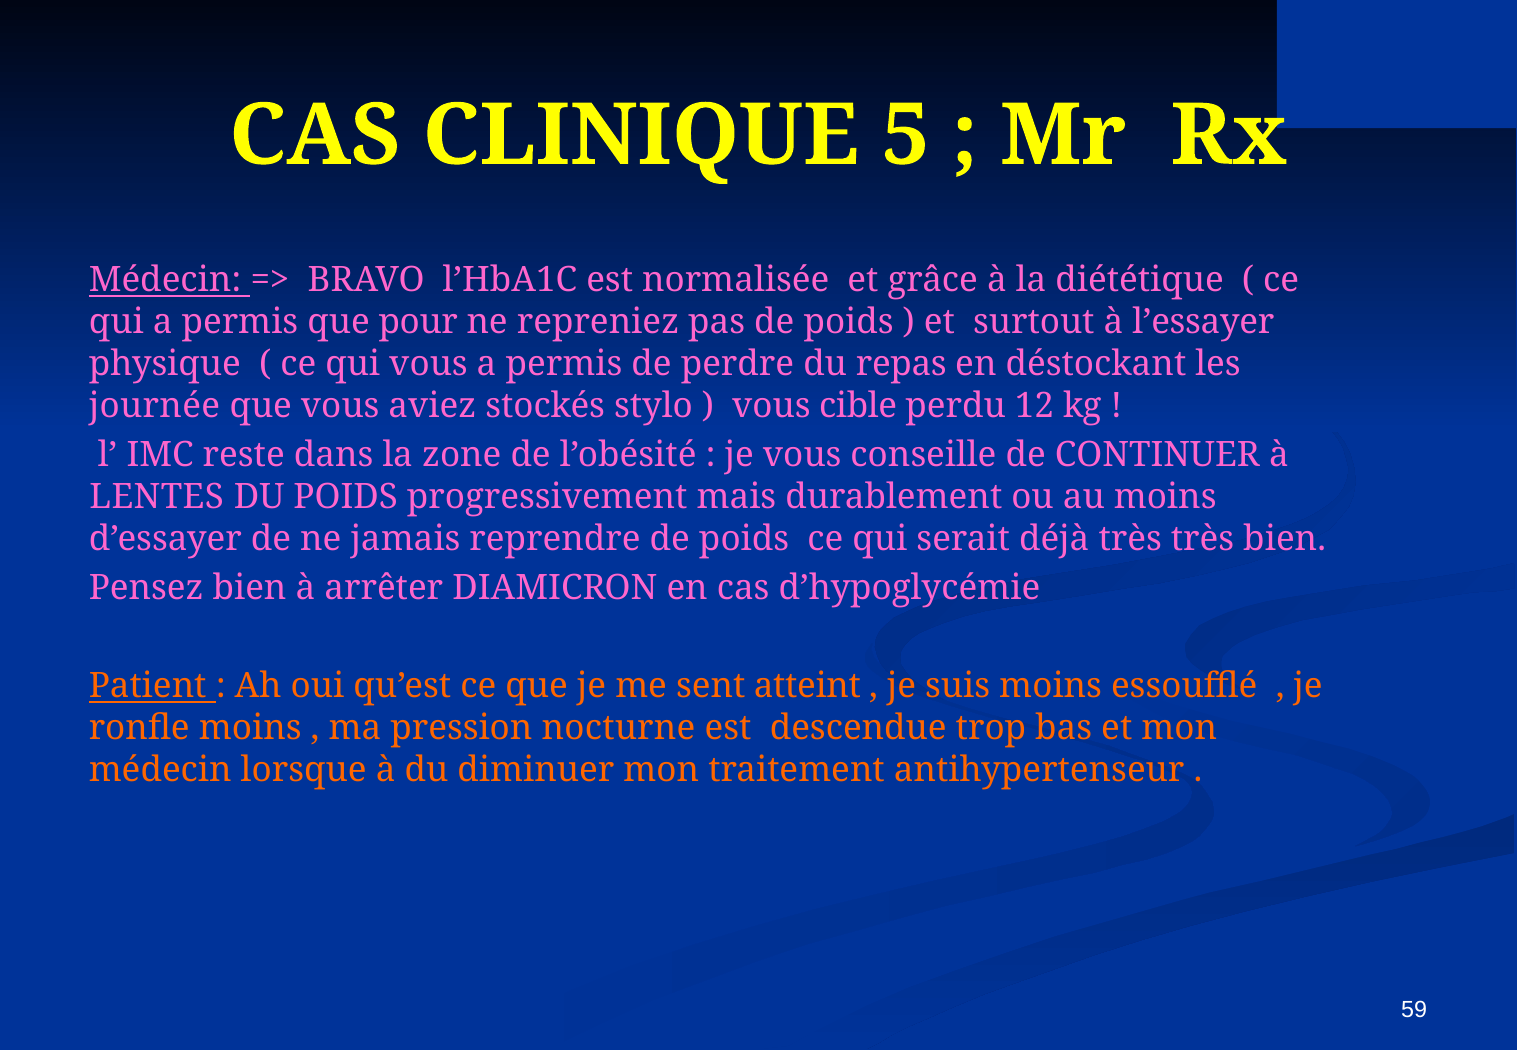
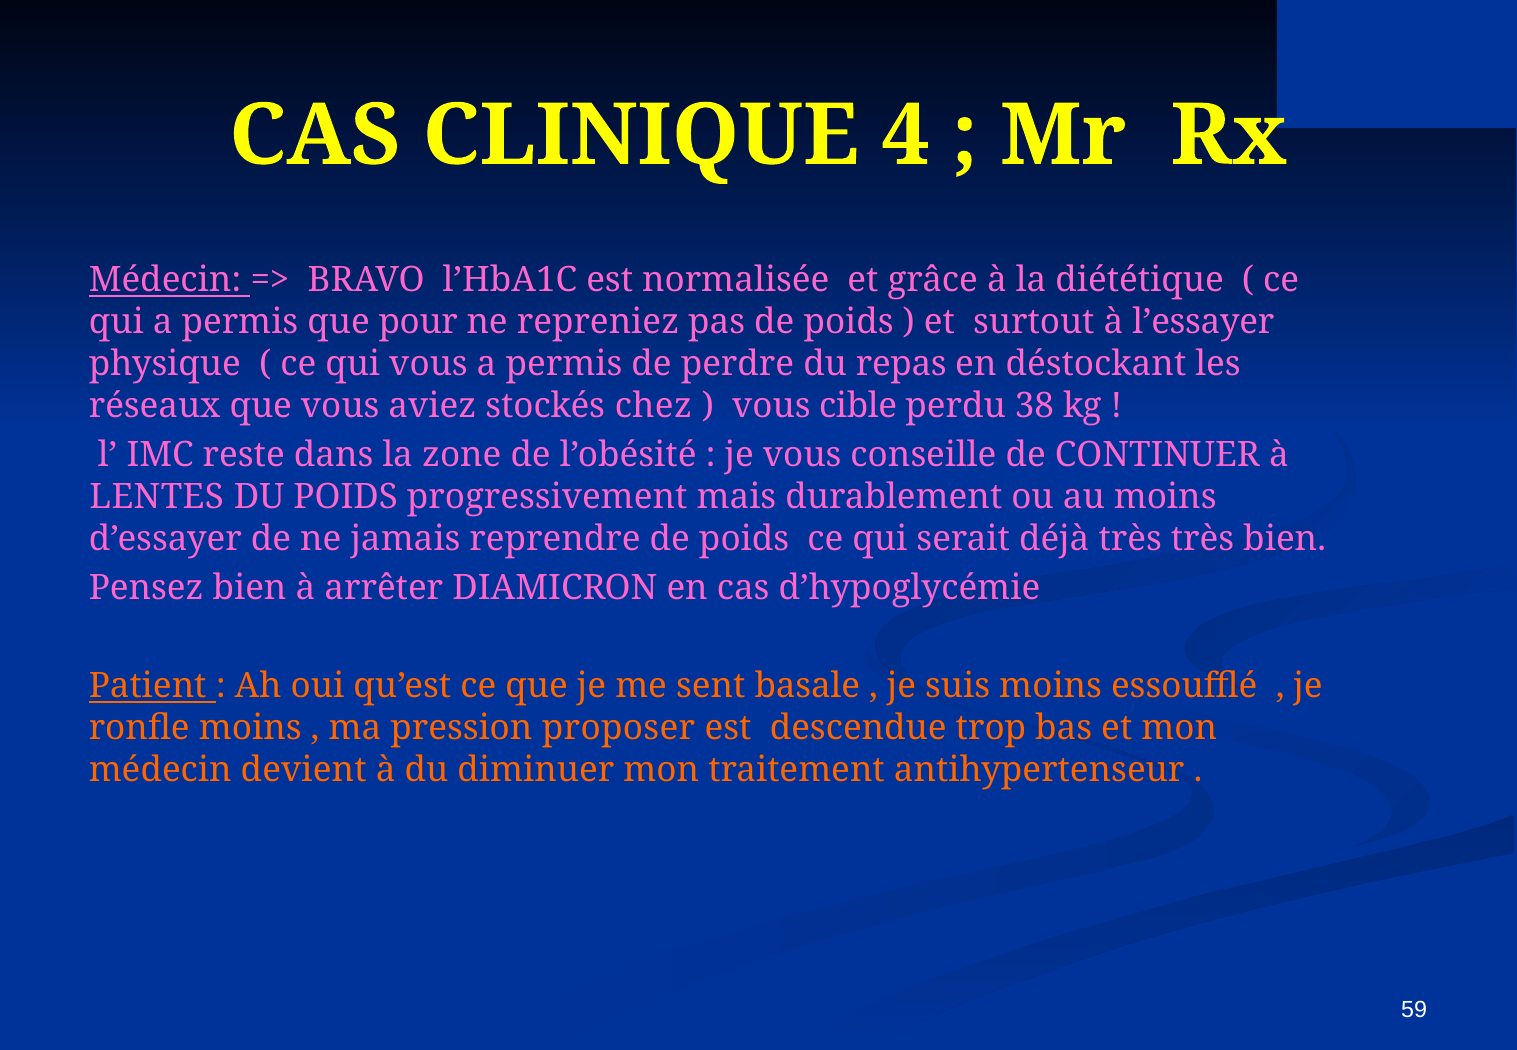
5: 5 -> 4 (905, 136)
journée: journée -> réseaux (155, 406)
stylo: stylo -> chez (653, 406)
12: 12 -> 38 (1034, 406)
atteint: atteint -> basale (807, 686)
nocturne: nocturne -> proposer (618, 728)
lorsque: lorsque -> devient (304, 770)
